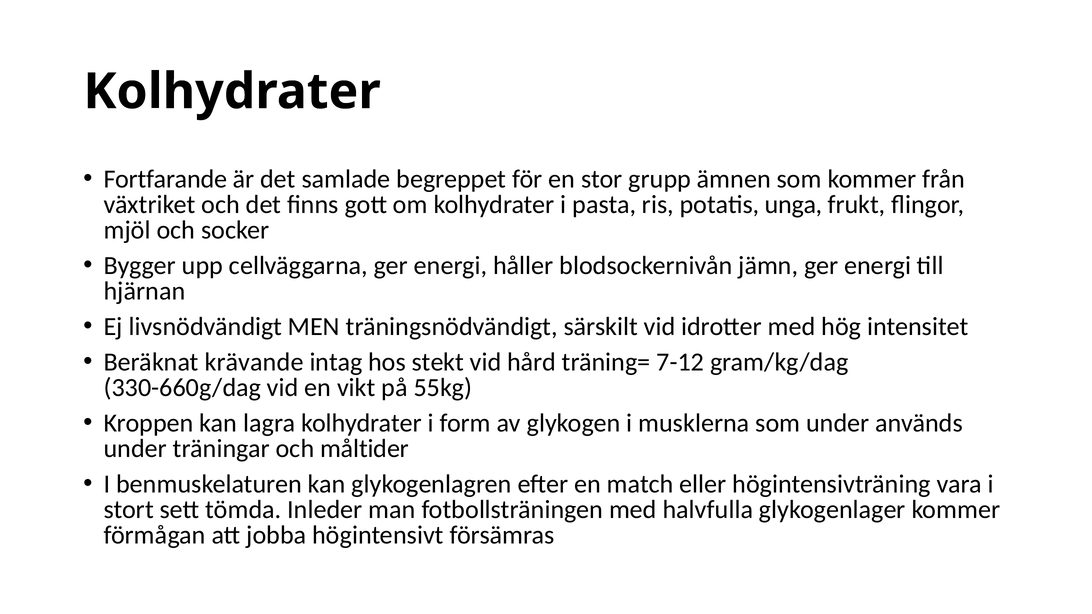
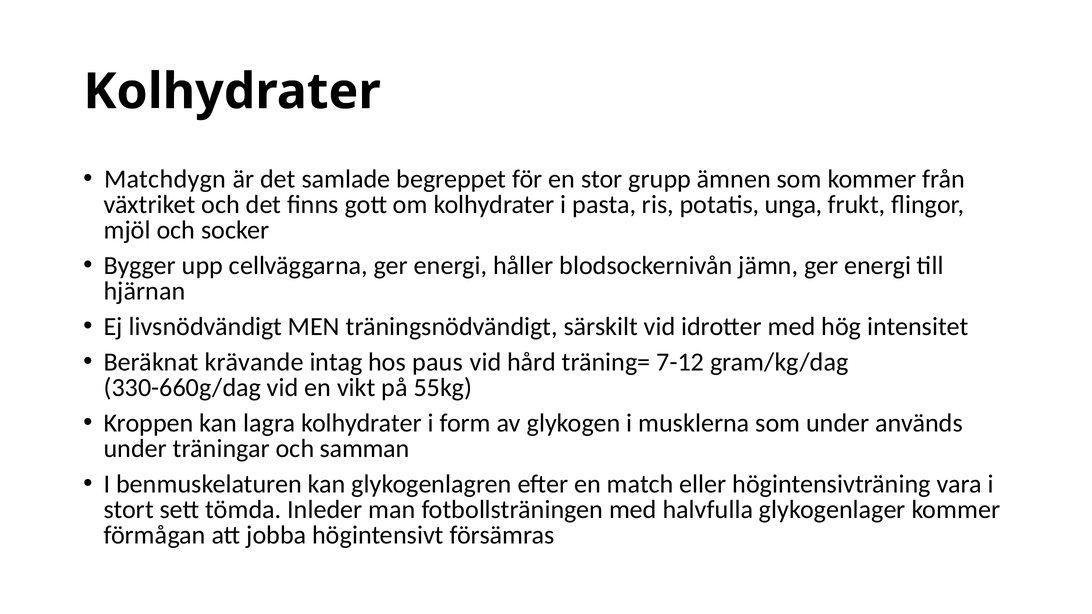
Fortfarande: Fortfarande -> Matchdygn (165, 179)
stekt: stekt -> paus (438, 362)
måltider: måltider -> samman (365, 449)
